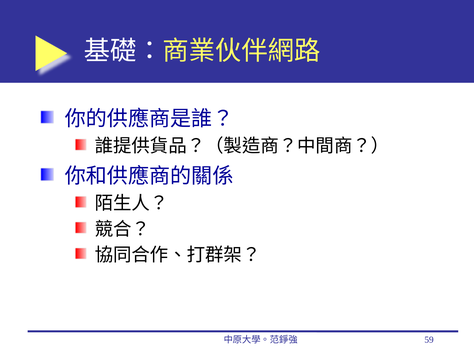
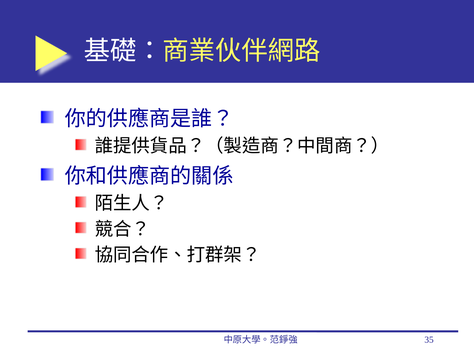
59: 59 -> 35 (429, 340)
